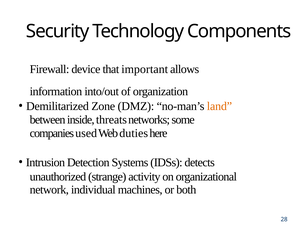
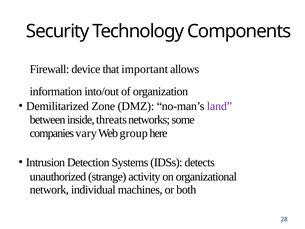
land colour: orange -> purple (219, 106)
used: used -> vary (86, 133)
duties: duties -> group (134, 133)
